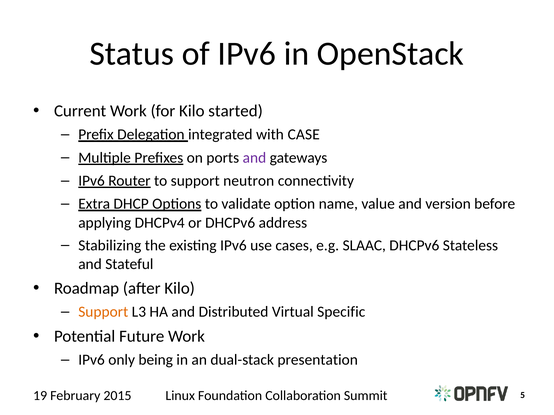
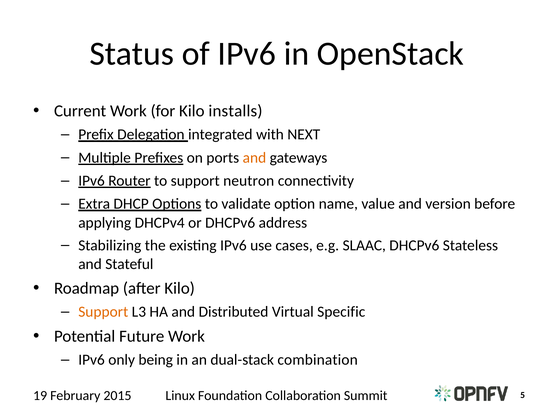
started: started -> installs (235, 111)
CASE: CASE -> NEXT (304, 135)
and colour: purple -> orange (254, 158)
presentation: presentation -> combination (318, 360)
